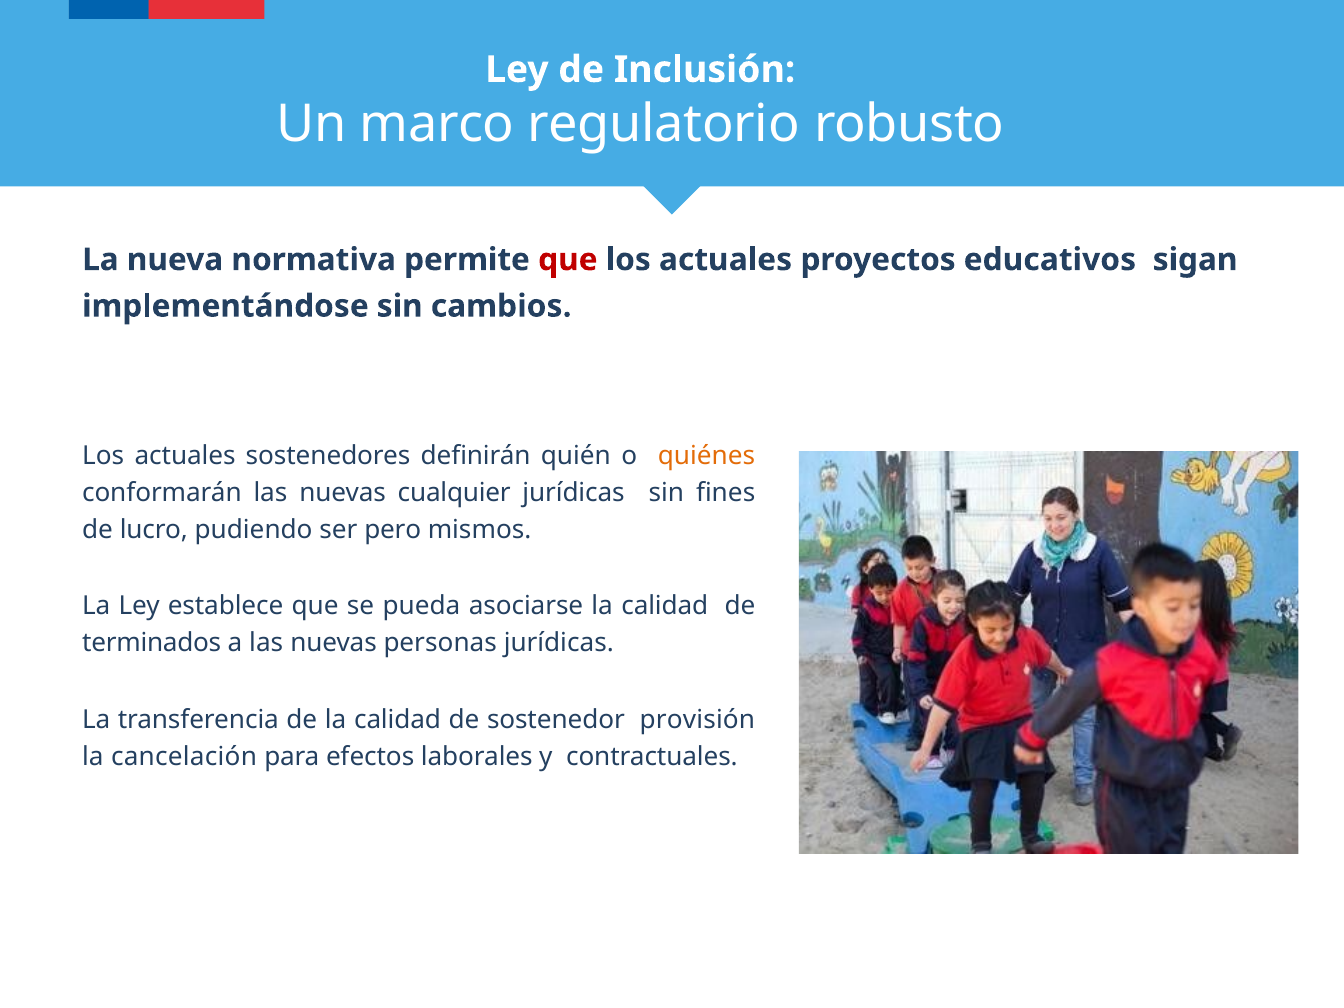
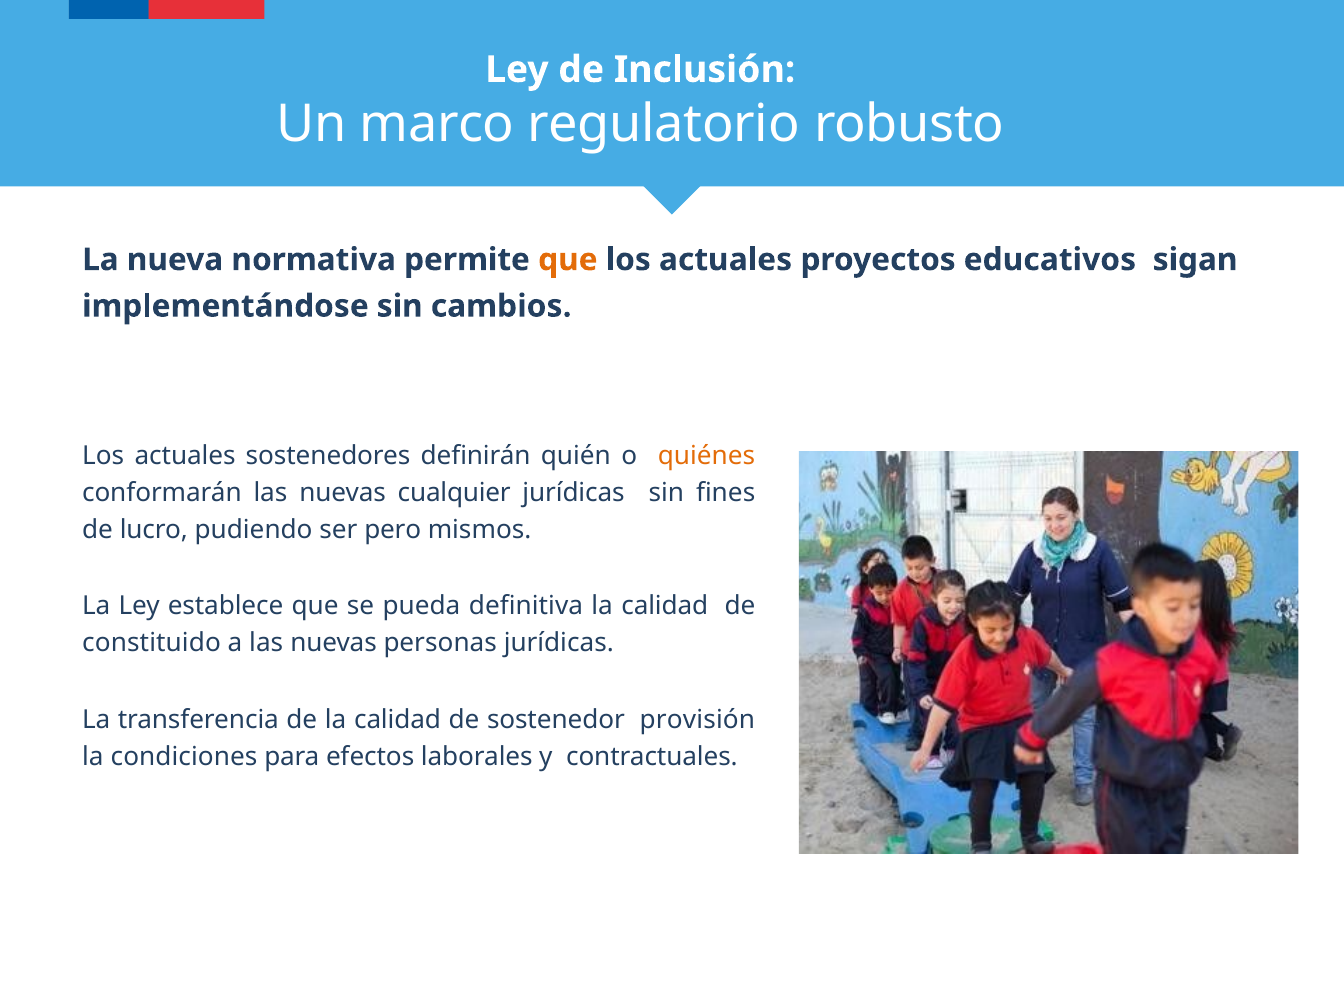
que colour: red -> orange (568, 260)
asociarse: asociarse -> definitiva (526, 606)
terminados: terminados -> constituido (151, 643)
cancelación: cancelación -> condiciones (184, 757)
